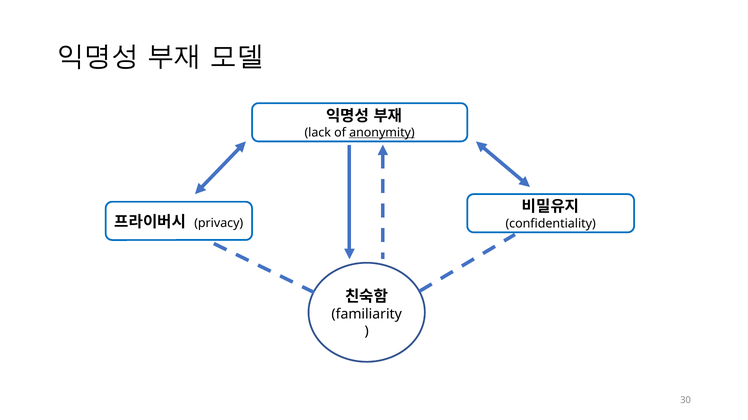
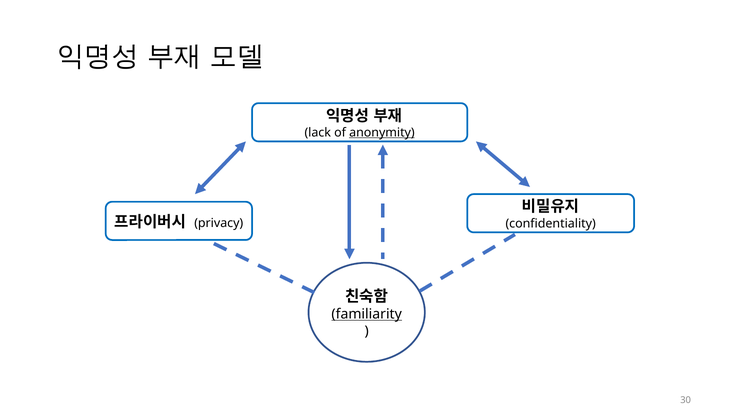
familiarity underline: none -> present (367, 315)
